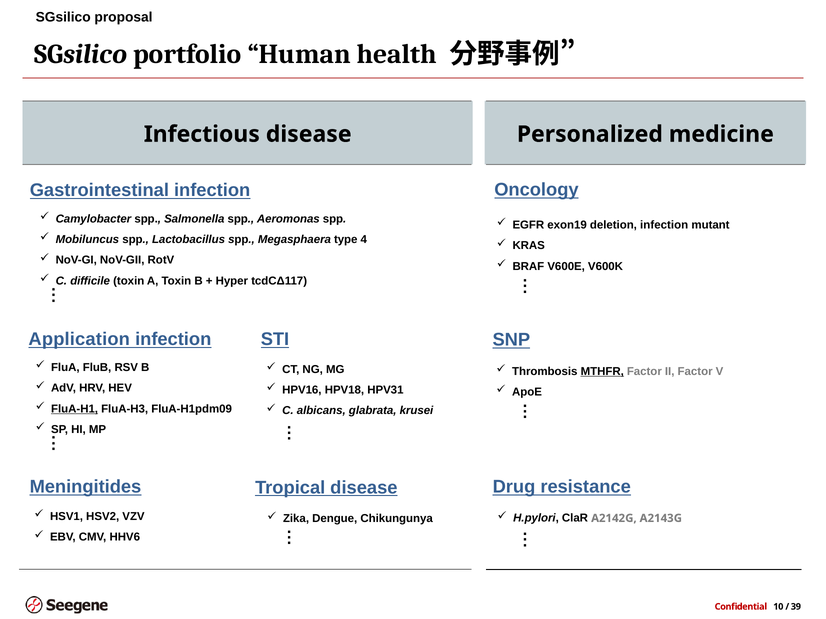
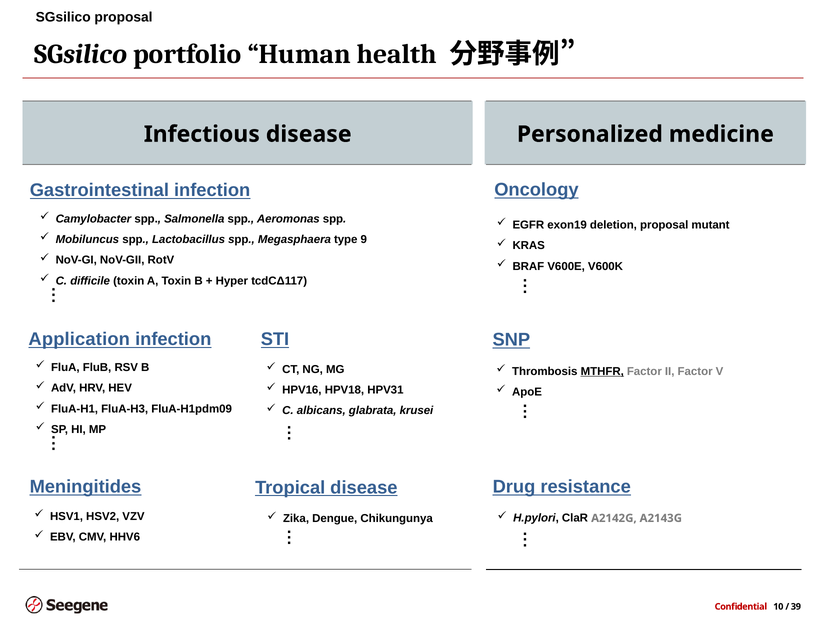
deletion infection: infection -> proposal (664, 225)
4: 4 -> 9 (364, 240)
FluA-H1 underline: present -> none (75, 409)
